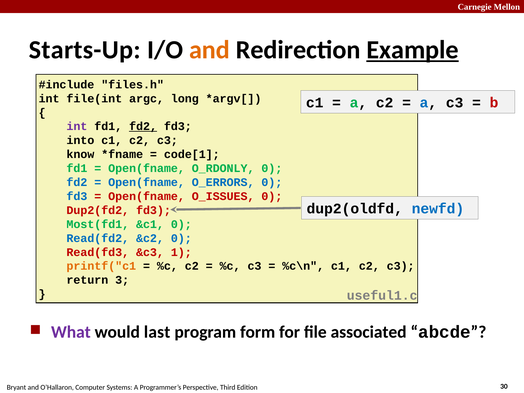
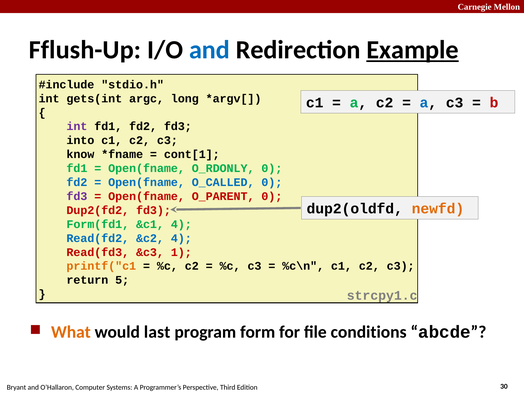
Starts-Up: Starts-Up -> Fflush-Up (85, 50)
and colour: orange -> blue (210, 50)
files.h: files.h -> stdio.h (133, 85)
file(int: file(int -> gets(int (94, 99)
fd2 underline: present -> none (143, 126)
code[1: code[1 -> cont[1 (192, 154)
O_ERRORS: O_ERRORS -> O_CALLED (223, 182)
fd3 colour: blue -> purple (77, 196)
O_ISSUES: O_ISSUES -> O_PARENT (223, 196)
newfd colour: blue -> orange (438, 209)
Most(fd1: Most(fd1 -> Form(fd1 (98, 224)
&c1 0: 0 -> 4 (181, 224)
&c2 0: 0 -> 4 (181, 238)
3: 3 -> 5 (122, 280)
useful1.c: useful1.c -> strcpy1.c (382, 295)
What colour: purple -> orange (71, 332)
associated: associated -> conditions (369, 332)
